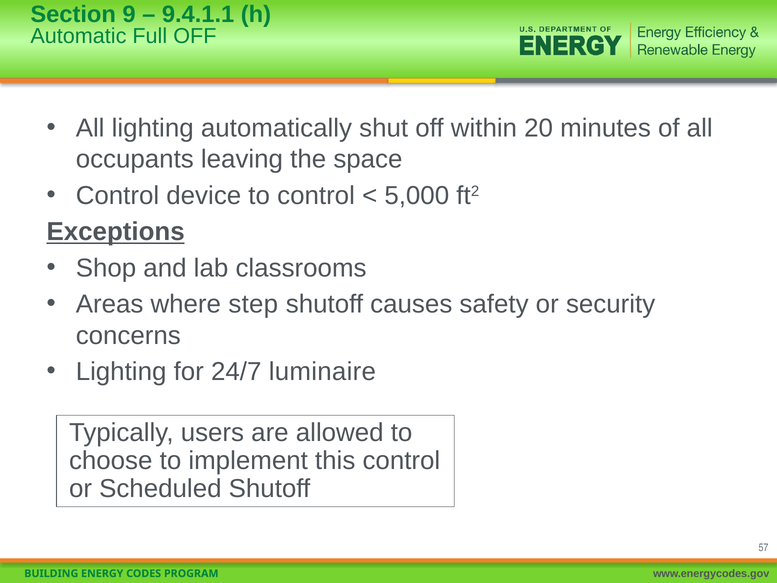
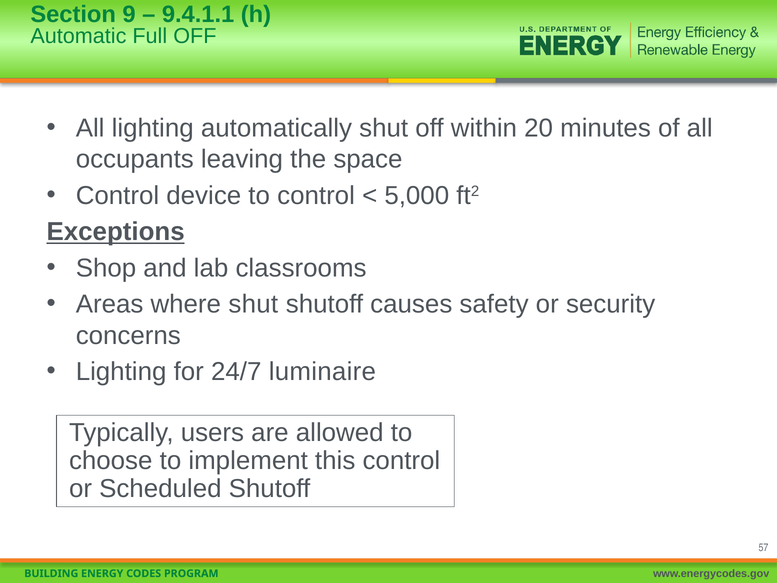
where step: step -> shut (253, 304)
